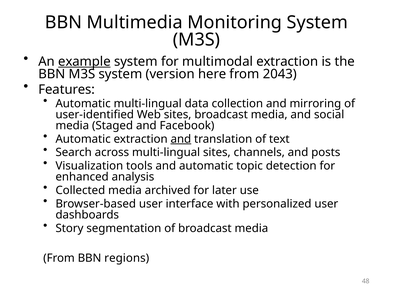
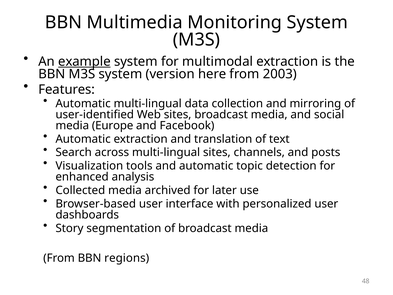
2043: 2043 -> 2003 (280, 74)
Staged: Staged -> Europe (113, 125)
and underline: present -> none (181, 139)
